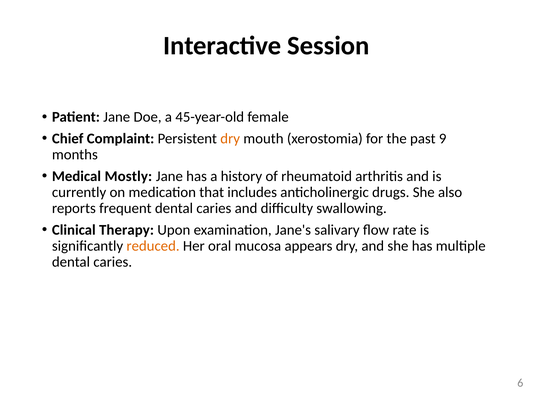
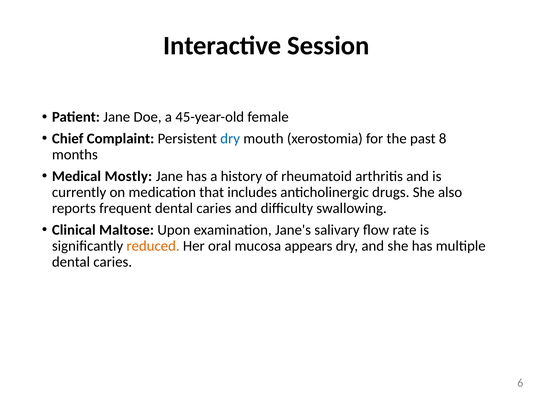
dry colour: orange -> blue (230, 139)
9: 9 -> 8 (443, 139)
Therapy: Therapy -> Maltose (127, 230)
